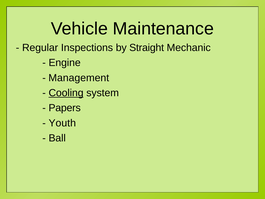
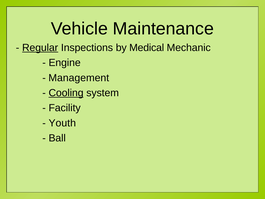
Regular underline: none -> present (40, 48)
Straight: Straight -> Medical (147, 48)
Papers: Papers -> Facility (65, 108)
